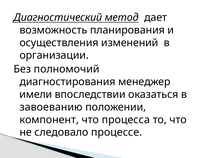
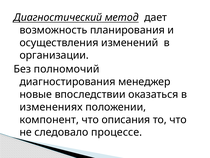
имели: имели -> новые (36, 94)
завоеванию: завоеванию -> изменениях (51, 107)
процесса: процесса -> описания (126, 119)
